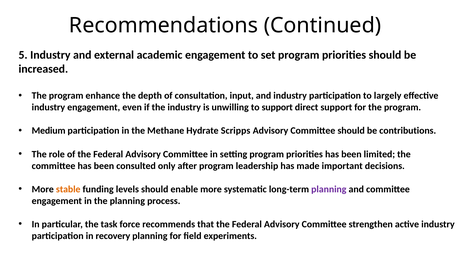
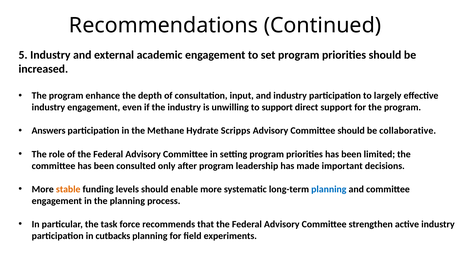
Medium: Medium -> Answers (49, 131)
contributions: contributions -> collaborative (408, 131)
planning colour: purple -> blue (329, 189)
recovery: recovery -> cutbacks (113, 236)
